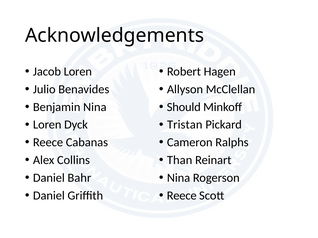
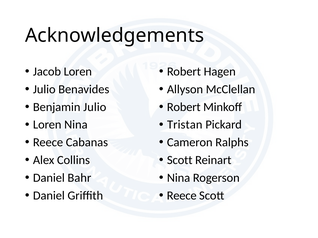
Benjamin Nina: Nina -> Julio (95, 107)
Should: Should -> Robert (184, 107)
Loren Dyck: Dyck -> Nina (76, 125)
Than: Than -> Scott (180, 160)
